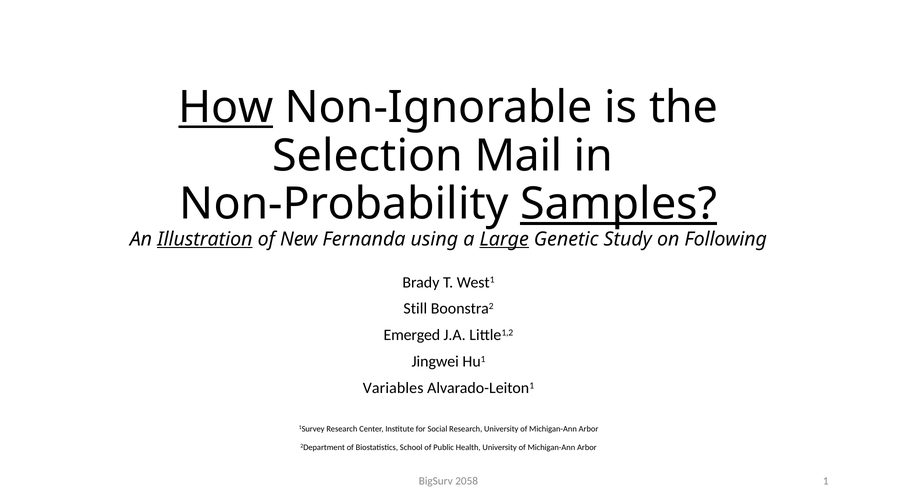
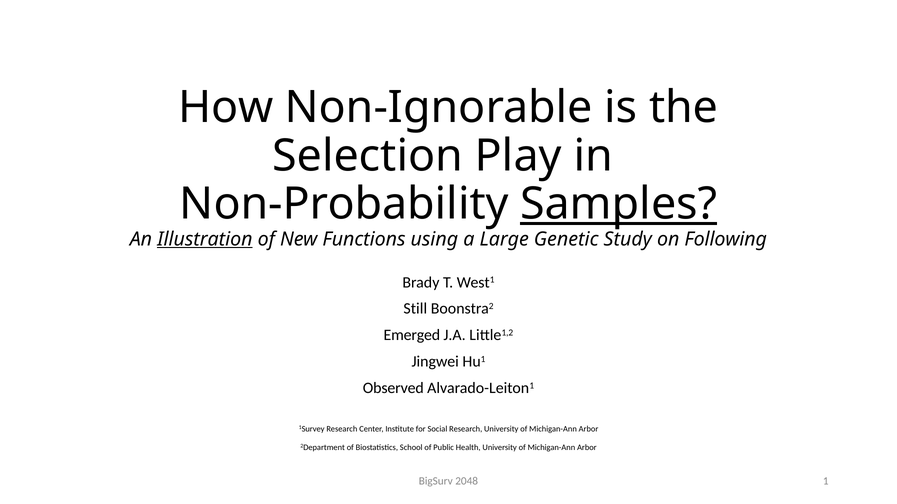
How underline: present -> none (226, 108)
Mail: Mail -> Play (518, 156)
Fernanda: Fernanda -> Functions (364, 239)
Large underline: present -> none (504, 239)
Variables: Variables -> Observed (393, 389)
2058: 2058 -> 2048 (467, 482)
